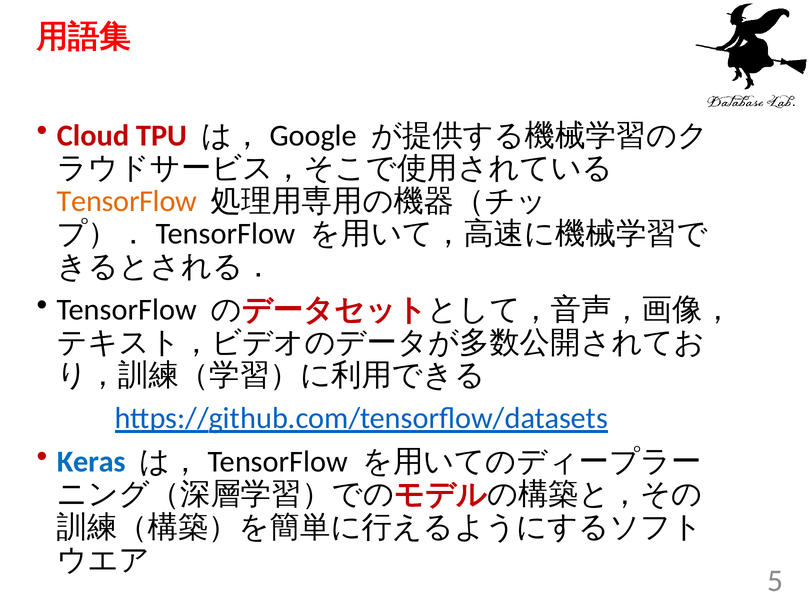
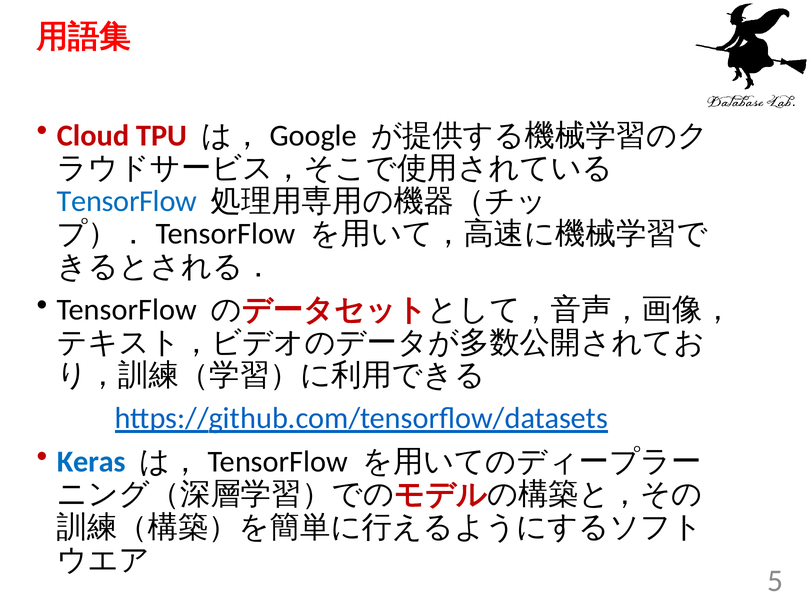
TensorFlow colour: orange -> blue (127, 201)
